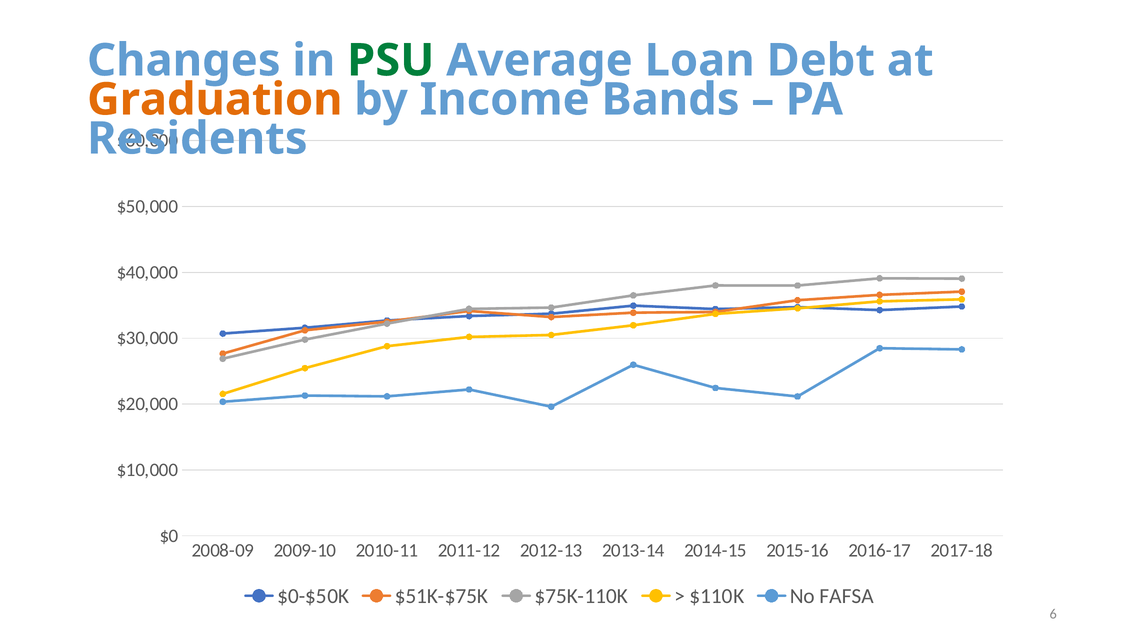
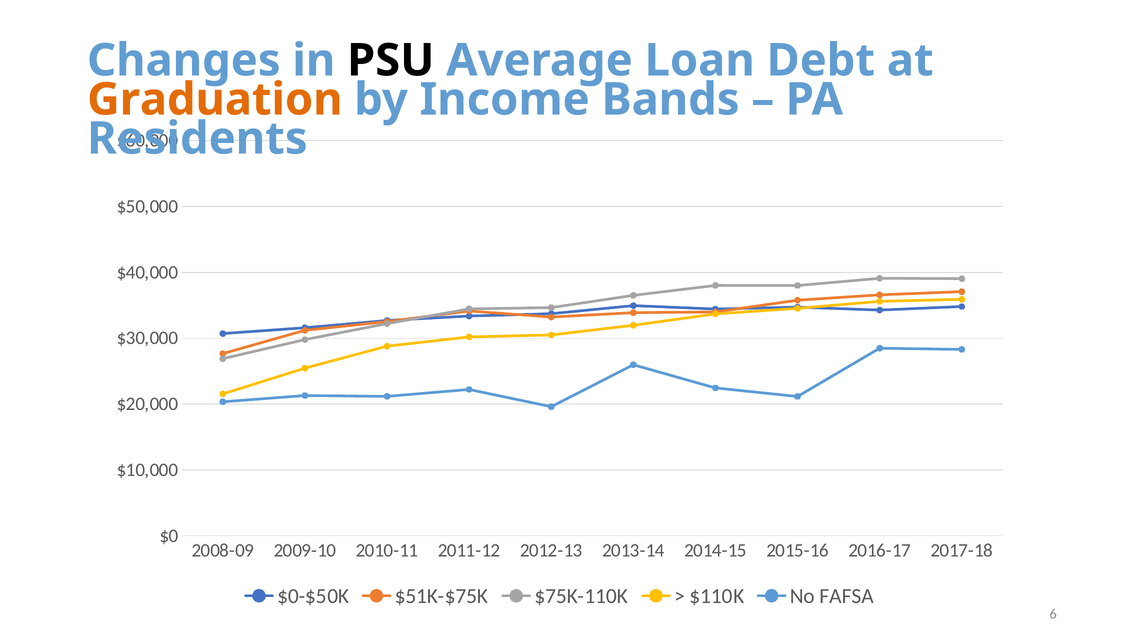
PSU colour: green -> black (391, 61)
